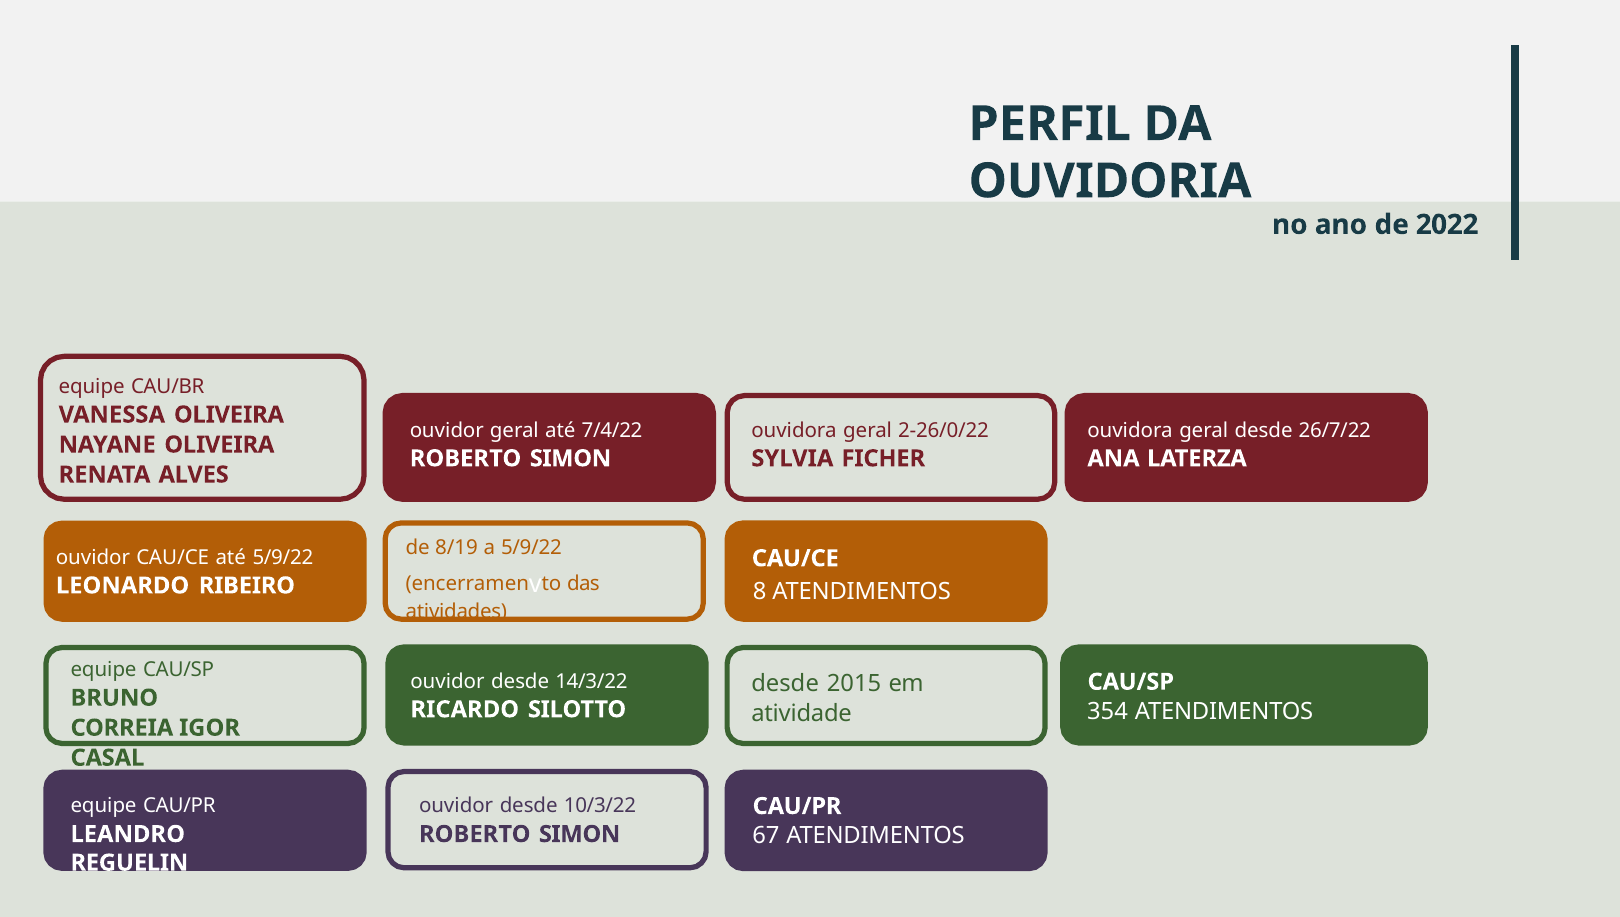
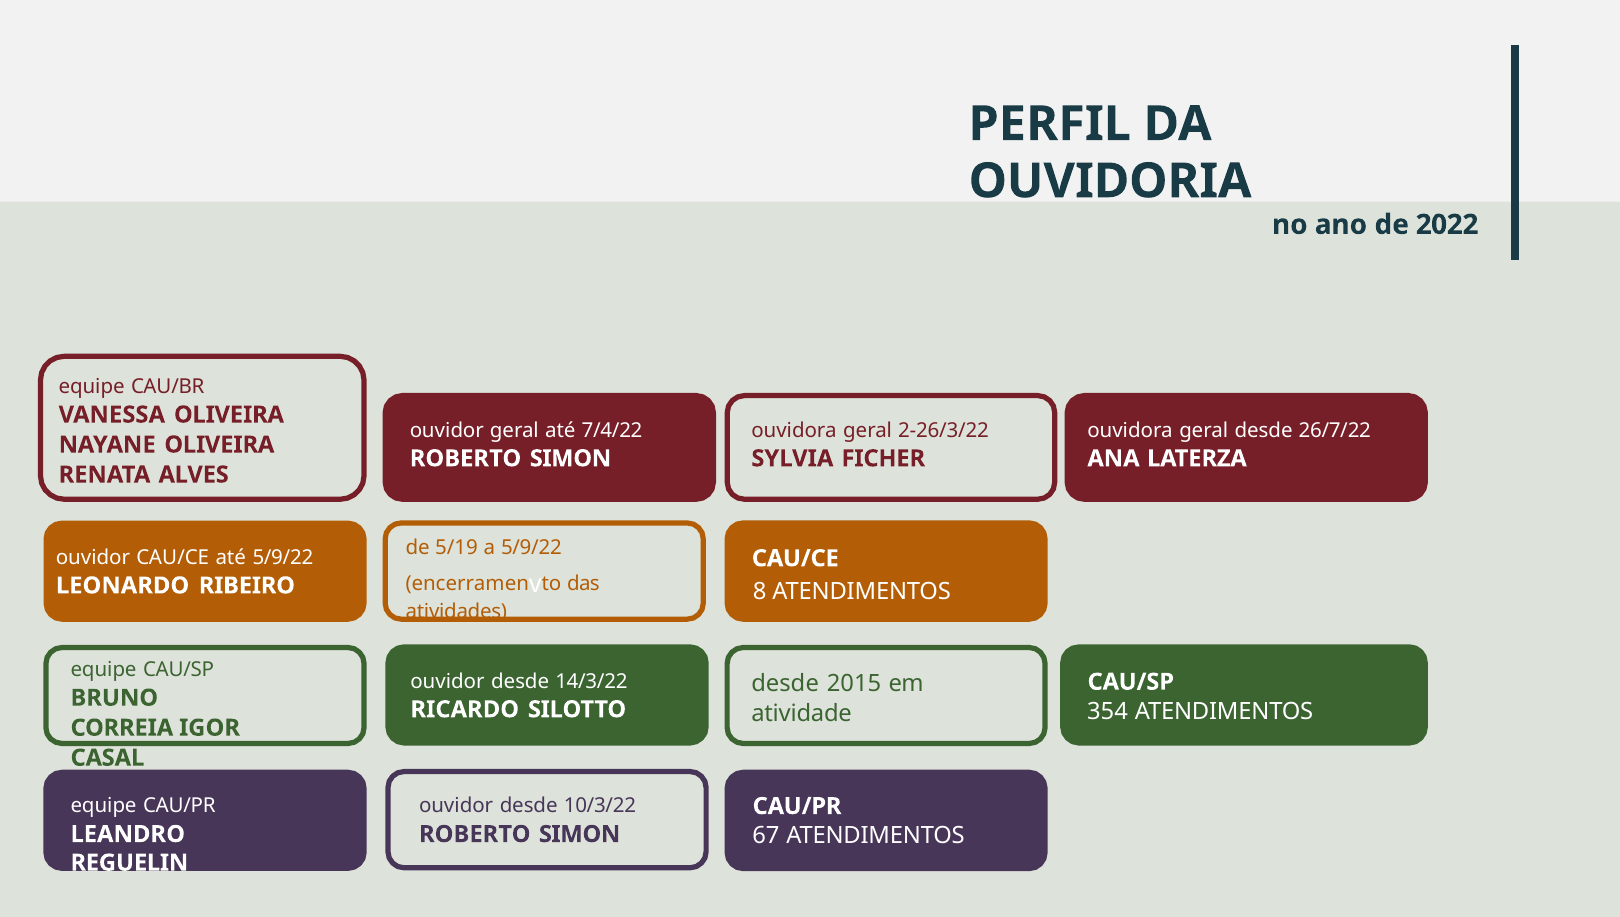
2-26/0/22: 2-26/0/22 -> 2-26/3/22 (944, 431)
8/19: 8/19 -> 5/19 (456, 548)
